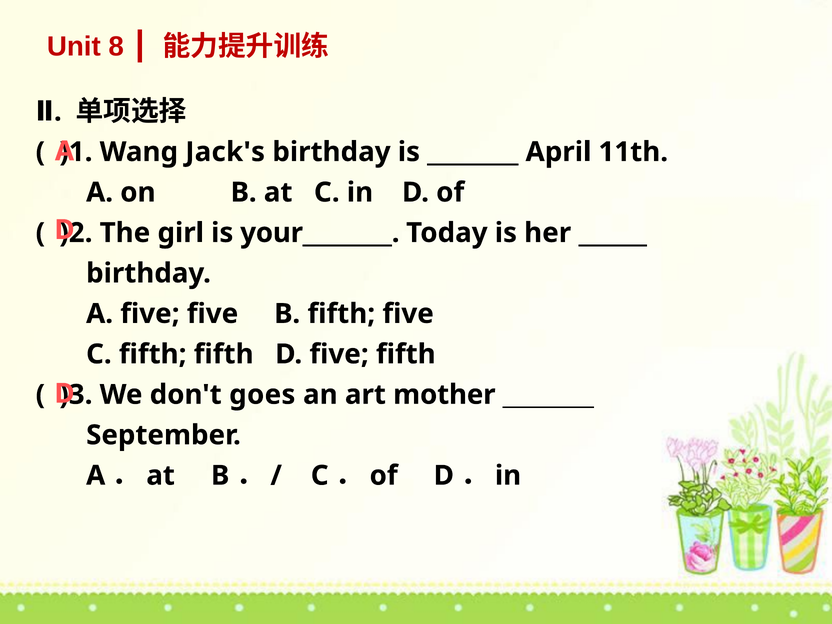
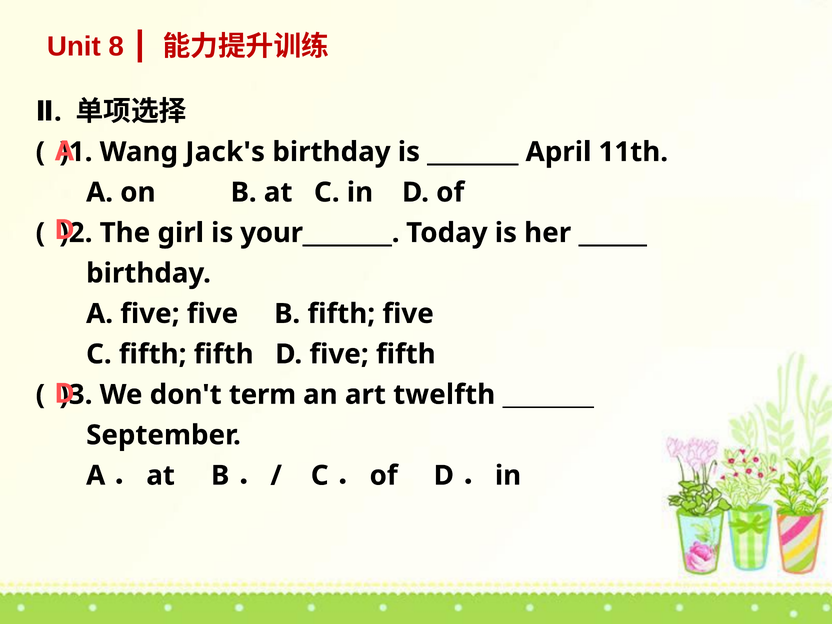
goes: goes -> term (263, 395)
mother: mother -> twelfth (444, 395)
